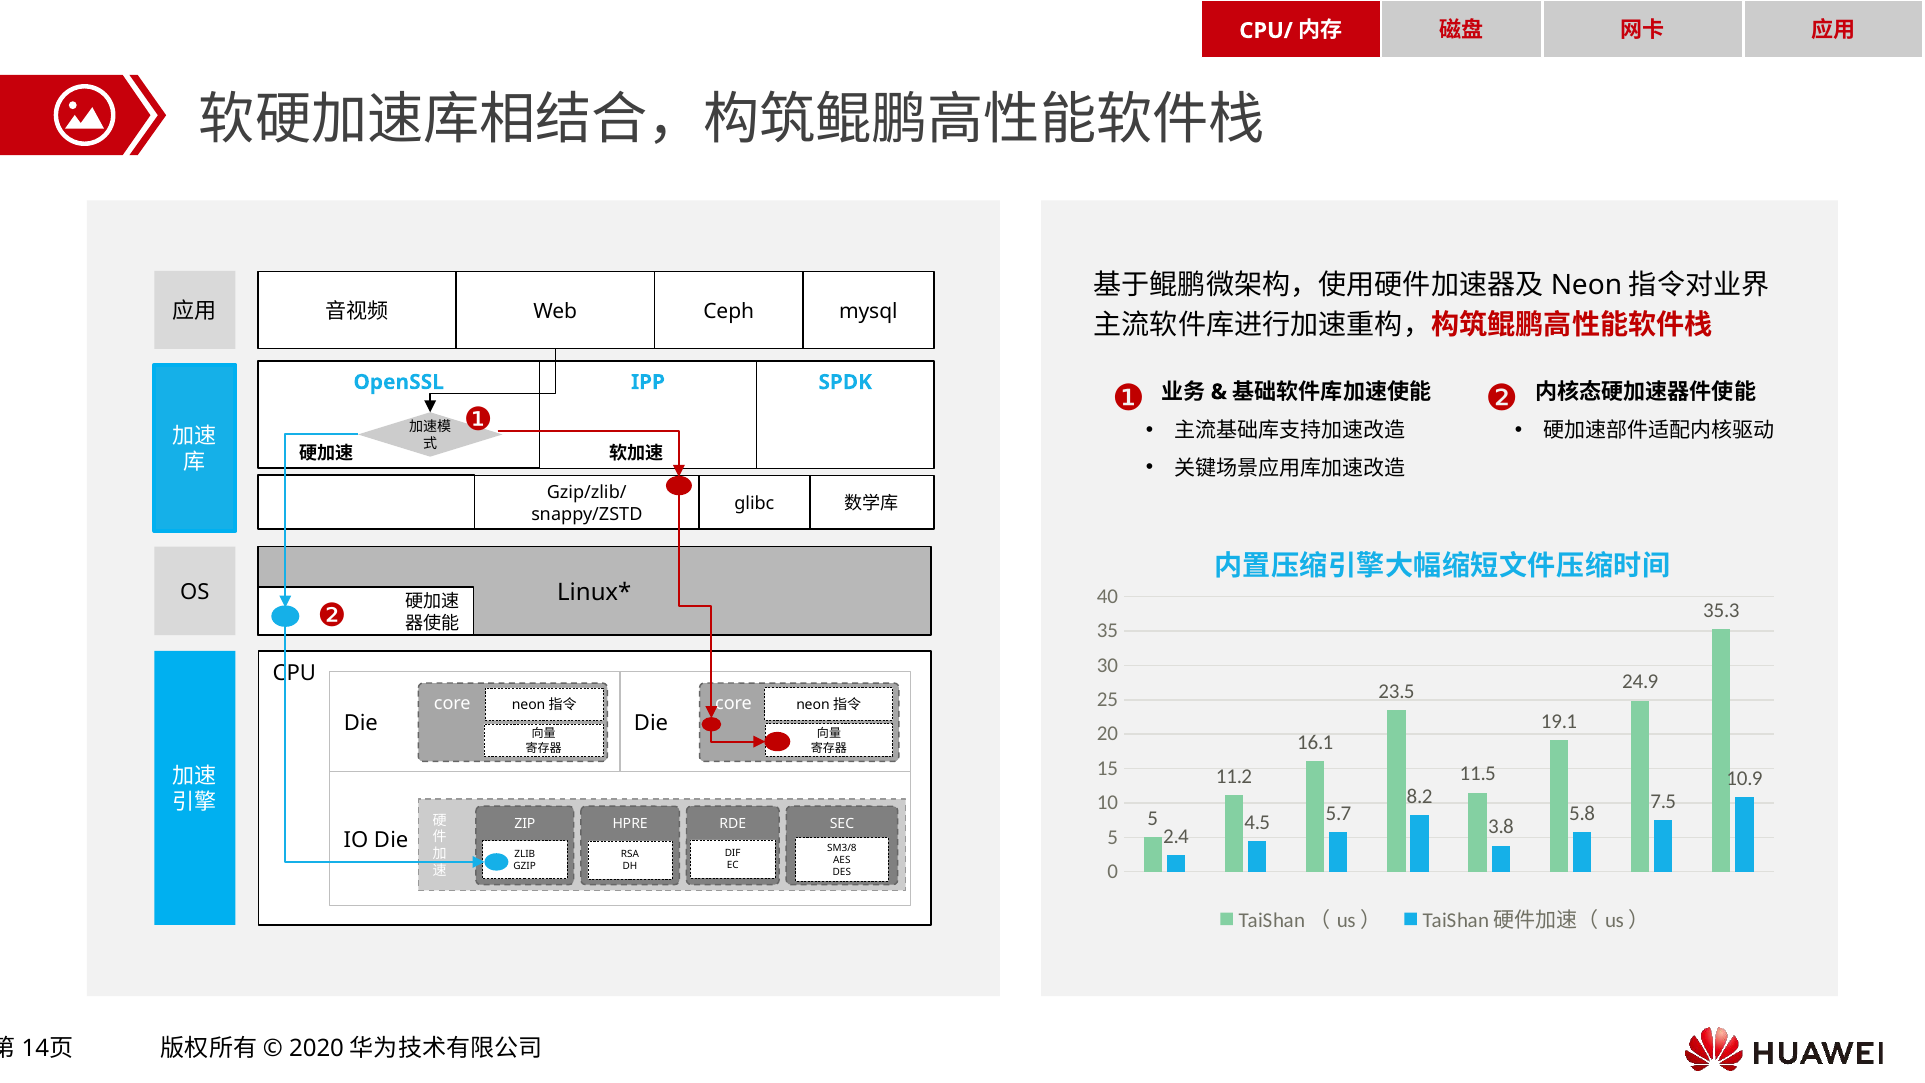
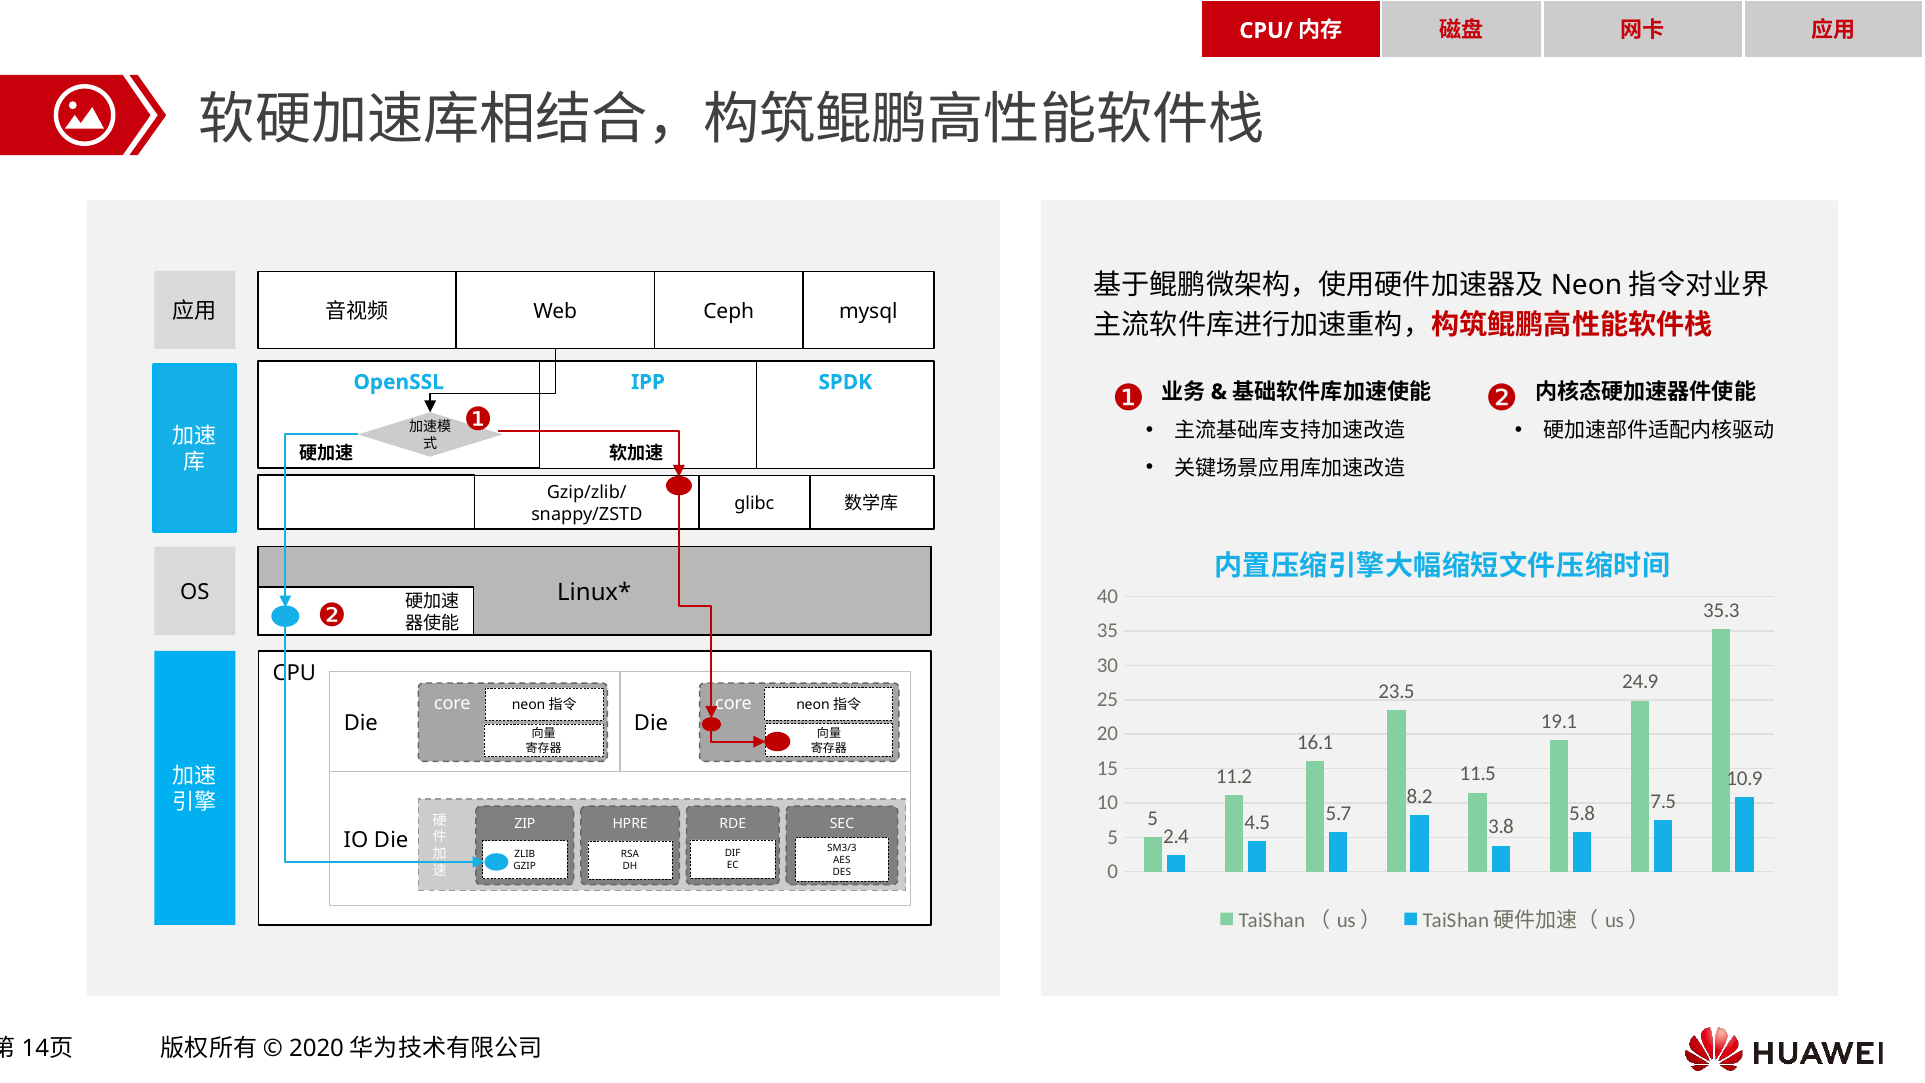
SM3/8: SM3/8 -> SM3/3 (842, 848)
